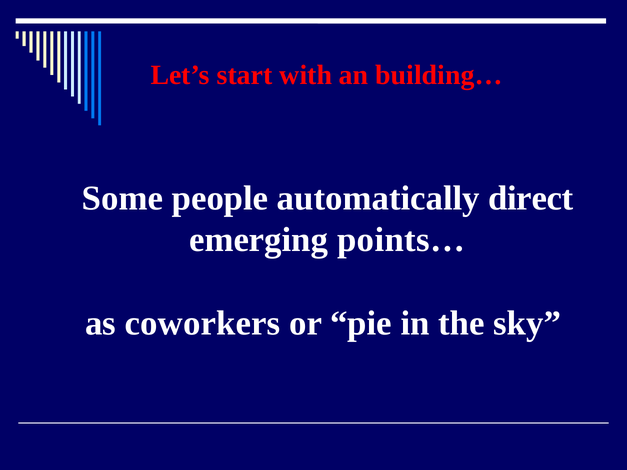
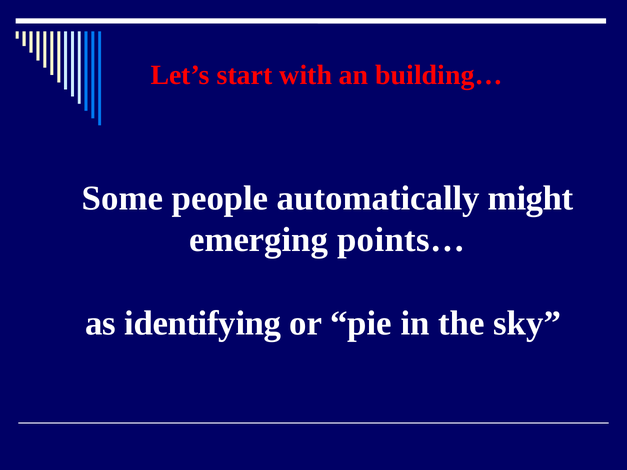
direct: direct -> might (531, 198)
coworkers: coworkers -> identifying (203, 324)
